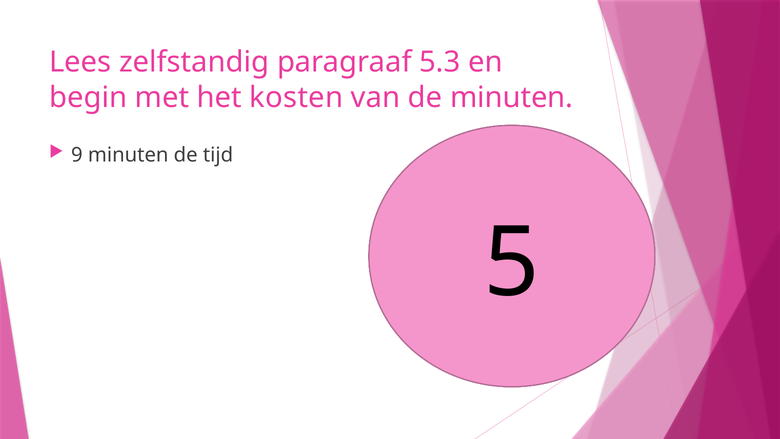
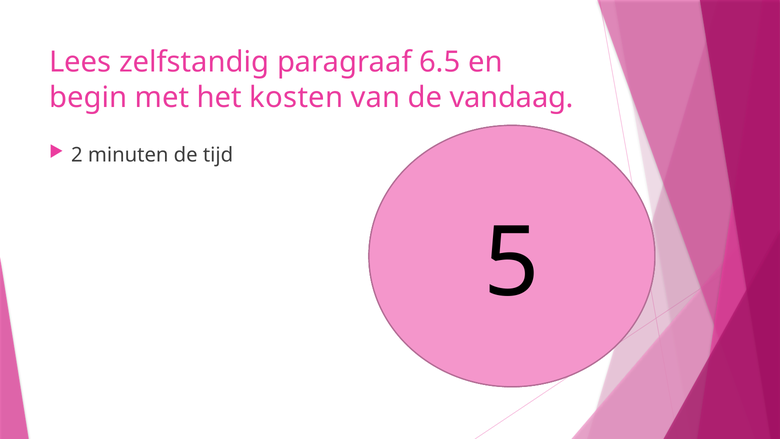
5.3: 5.3 -> 6.5 (440, 62)
de minuten: minuten -> vandaag (512, 97)
9: 9 -> 2 (77, 155)
